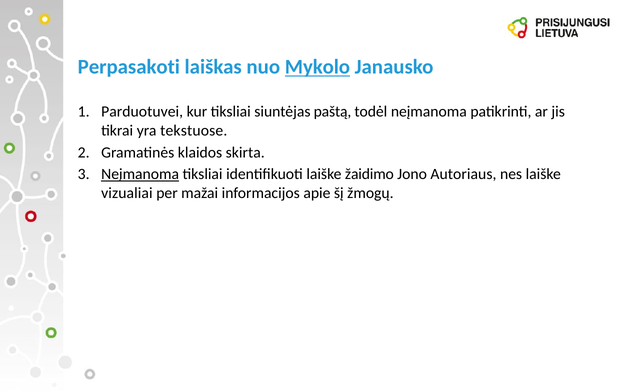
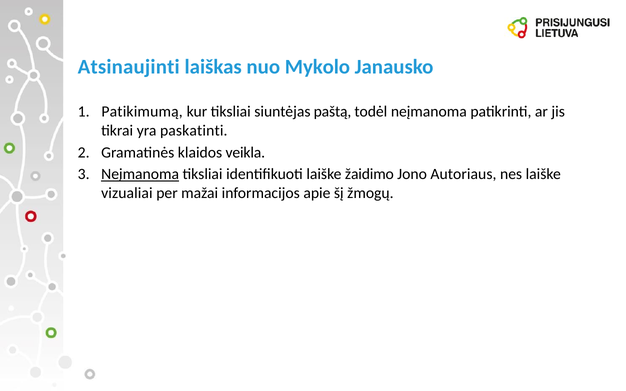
Perpasakoti: Perpasakoti -> Atsinaujinti (129, 67)
Mykolo underline: present -> none (317, 67)
Parduotuvei: Parduotuvei -> Patikimumą (142, 112)
tekstuose: tekstuose -> paskatinti (194, 131)
skirta: skirta -> veikla (245, 152)
